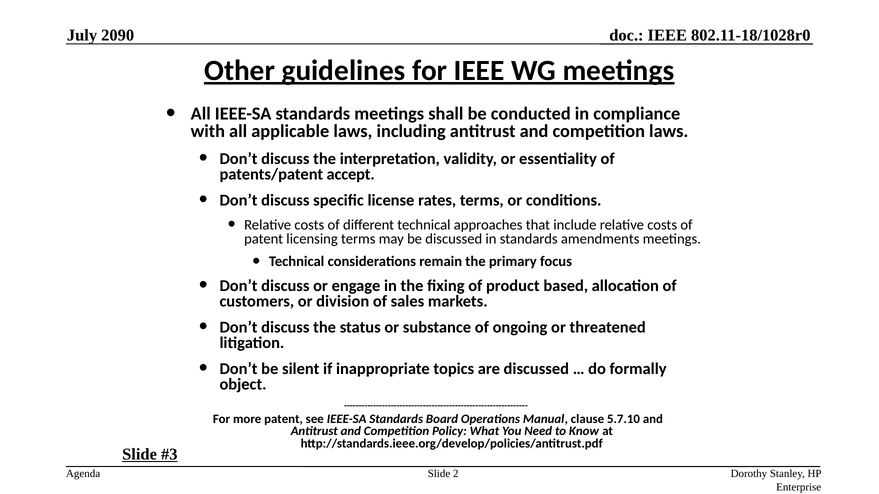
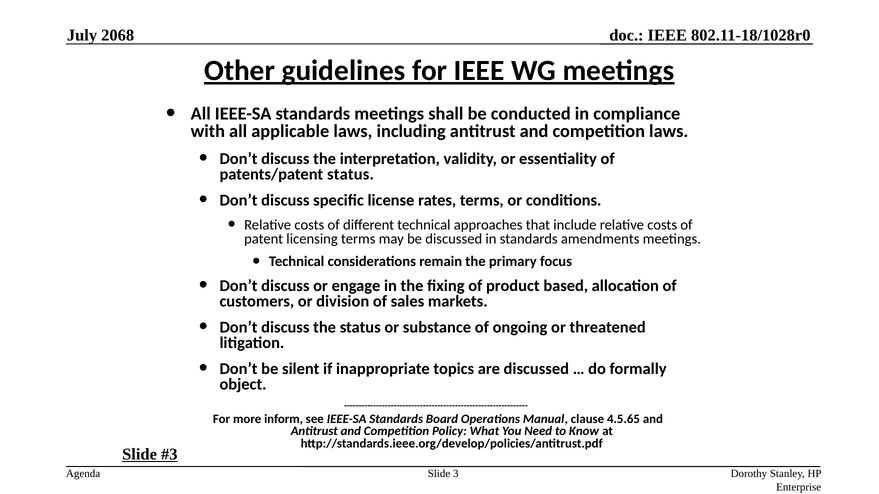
2090: 2090 -> 2068 (118, 35)
patents/patent accept: accept -> status (351, 175)
more patent: patent -> inform (284, 419)
5.7.10: 5.7.10 -> 4.5.65 (623, 419)
2: 2 -> 3 (456, 474)
